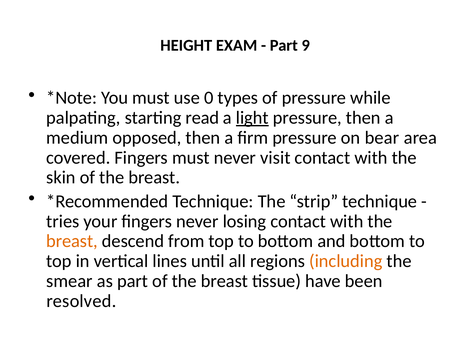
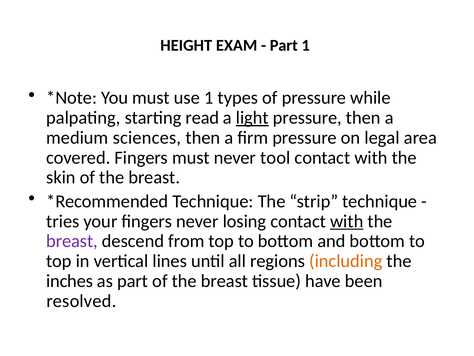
Part 9: 9 -> 1 (306, 45)
use 0: 0 -> 1 (209, 98)
opposed: opposed -> sciences (147, 137)
bear: bear -> legal (382, 137)
visit: visit -> tool (275, 157)
with underline: none -> present (347, 221)
breast colour: orange -> purple (72, 241)
smear: smear -> inches (70, 281)
